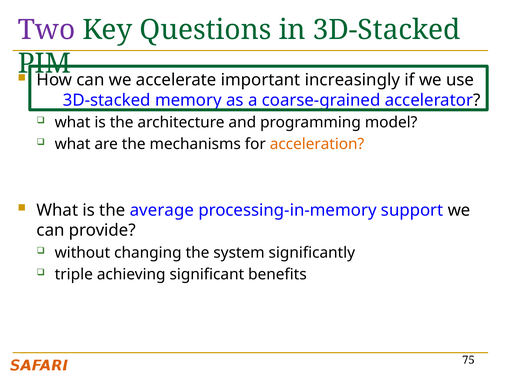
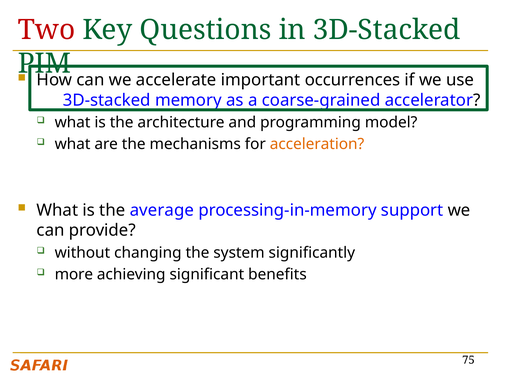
Two colour: purple -> red (46, 30)
increasingly: increasingly -> occurrences (353, 80)
triple: triple -> more (74, 274)
